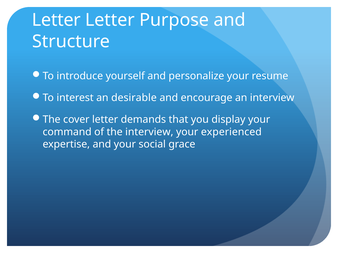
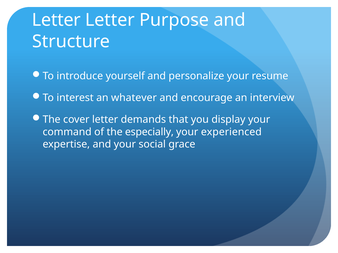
desirable: desirable -> whatever (134, 98)
the interview: interview -> especially (149, 132)
